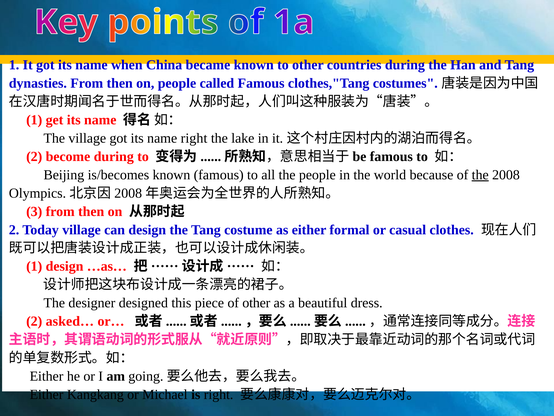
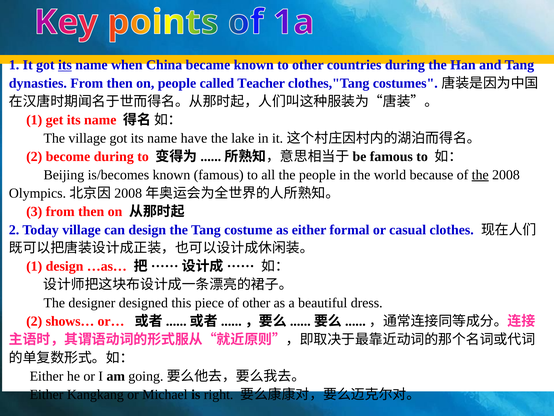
its underline: none -> present (65, 65)
called Famous: Famous -> Teacher (261, 83)
name right: right -> have (194, 138)
asked…: asked… -> shows… (70, 321)
